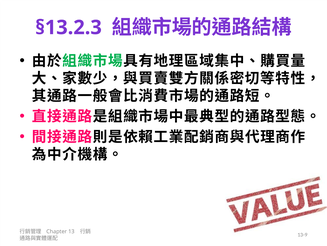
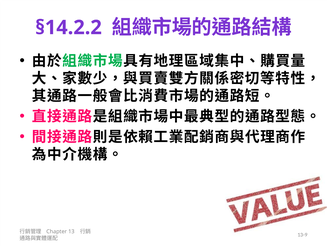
§13.2.3: §13.2.3 -> §14.2.2 (68, 27)
